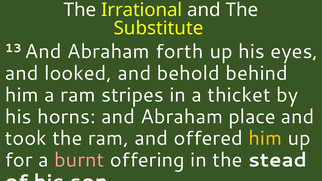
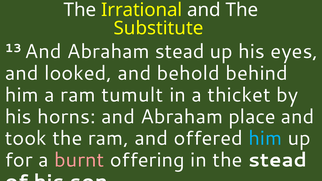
Abraham forth: forth -> stead (180, 52)
stripes: stripes -> tumult (132, 95)
him colour: yellow -> light blue (265, 138)
